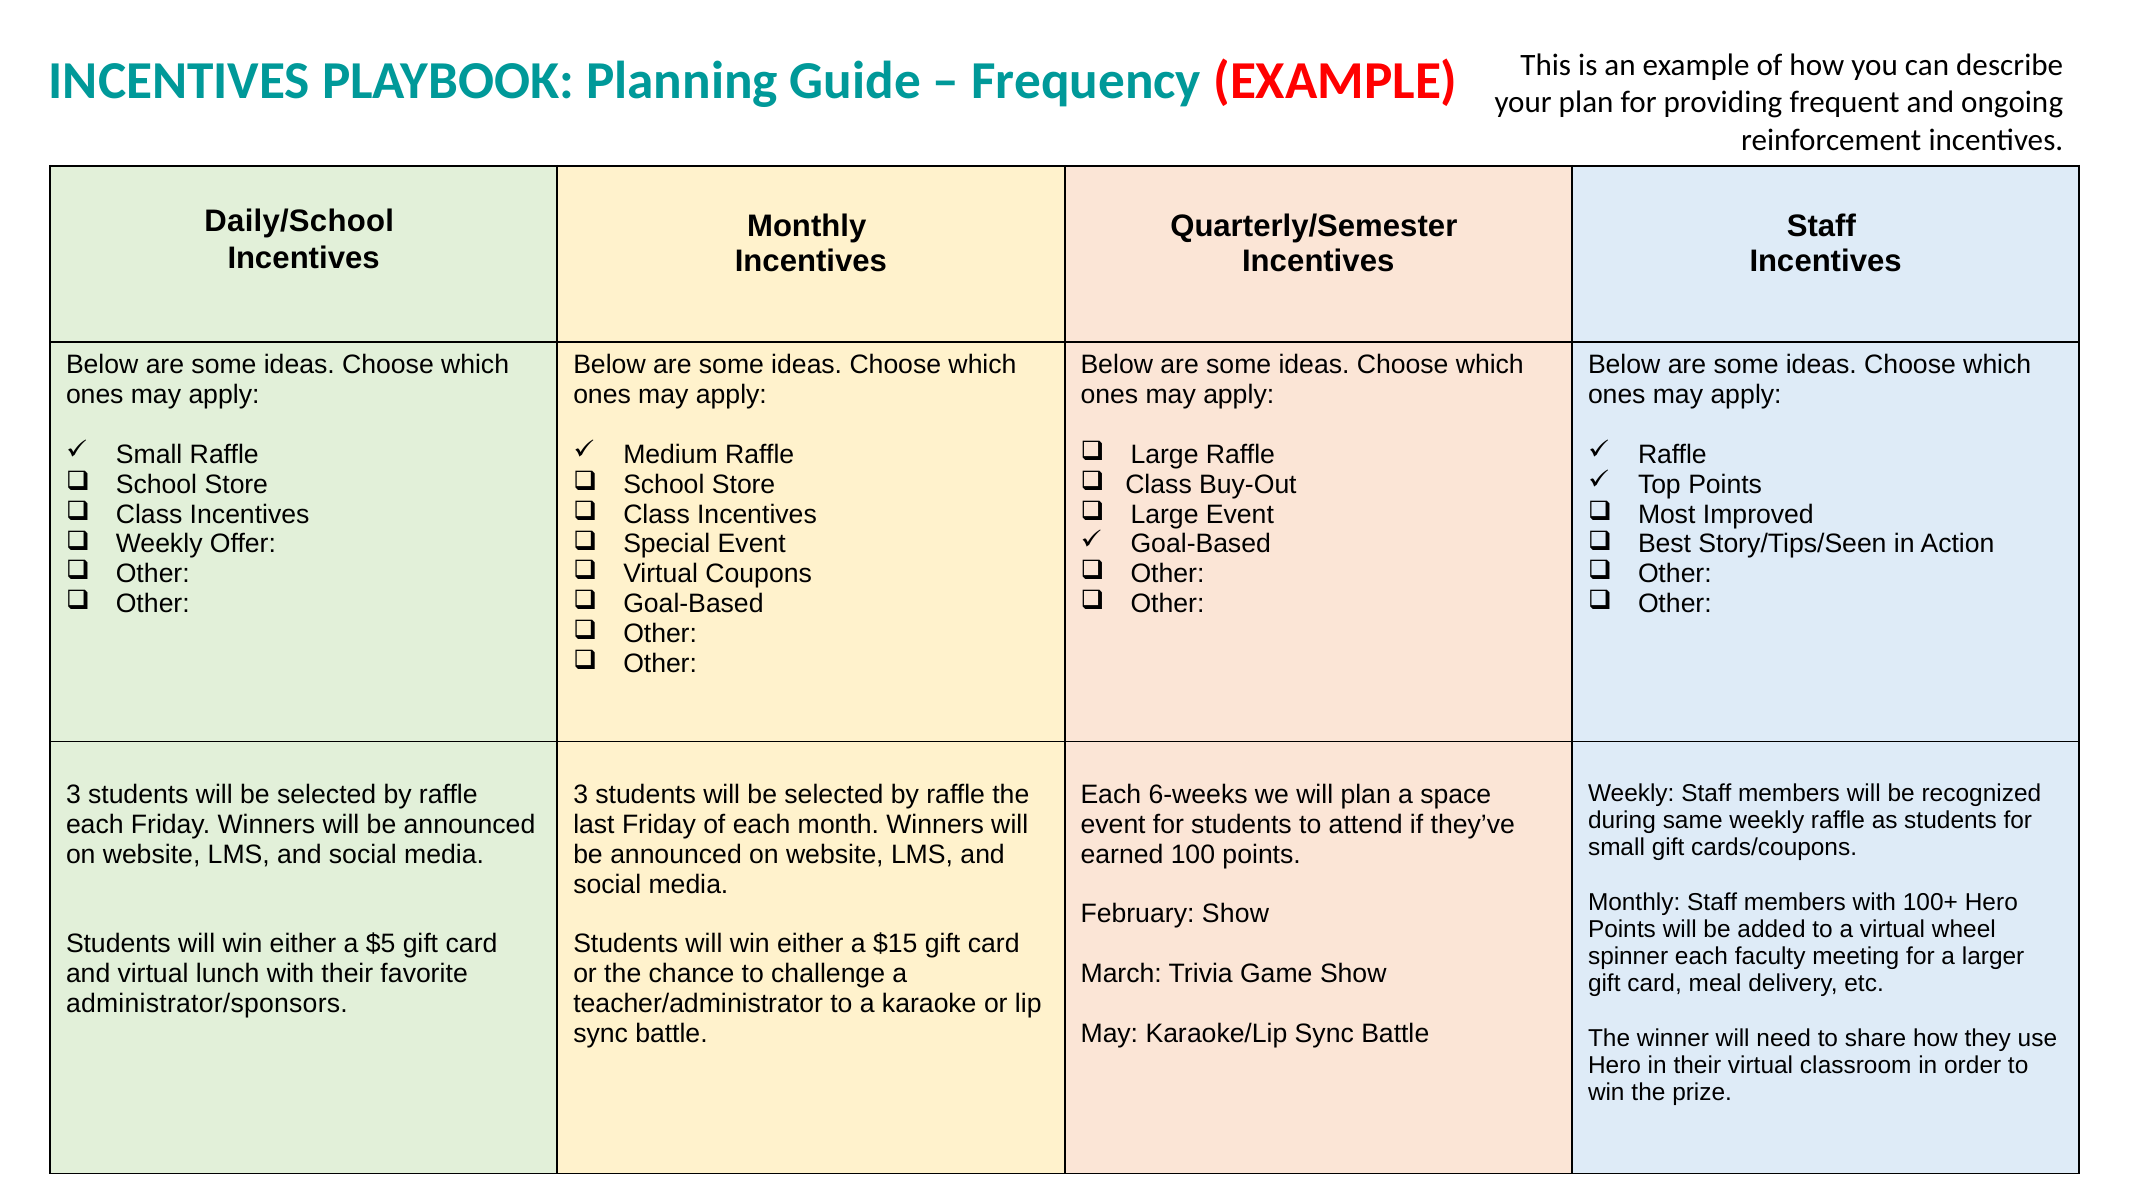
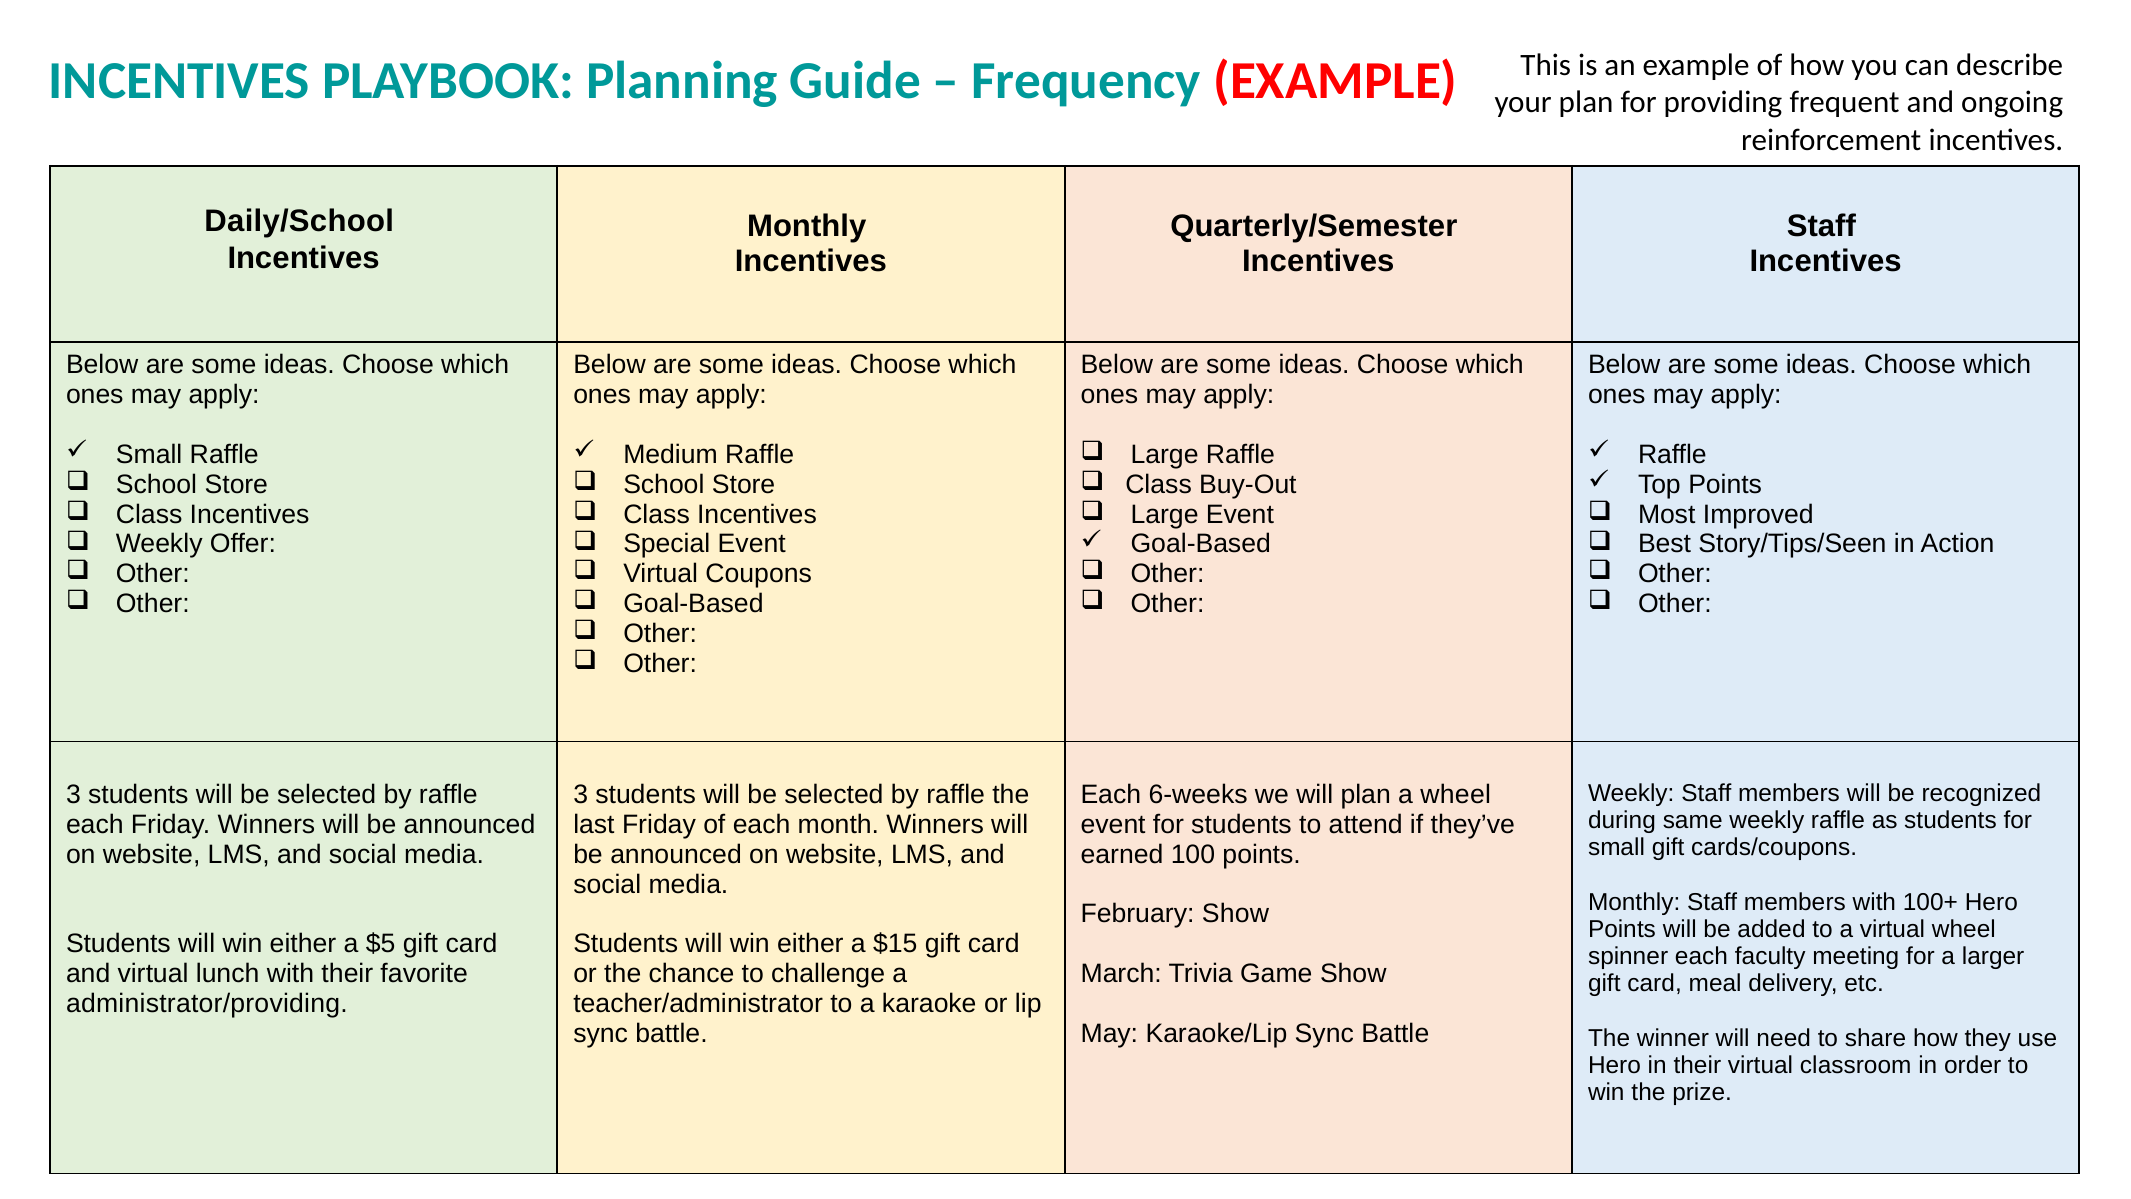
a space: space -> wheel (1456, 795)
administrator/sponsors: administrator/sponsors -> administrator/providing (207, 1003)
